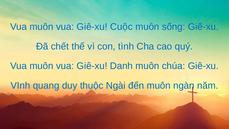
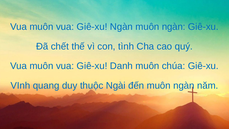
Giê-xu Cuộc: Cuộc -> Ngàn (121, 27)
sống: sống -> ngàn (174, 27)
